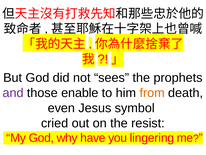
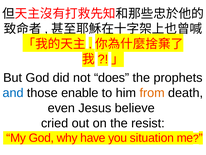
sees: sees -> does (112, 78)
and colour: purple -> blue (13, 93)
symbol: symbol -> believe (135, 108)
lingering: lingering -> situation (152, 138)
